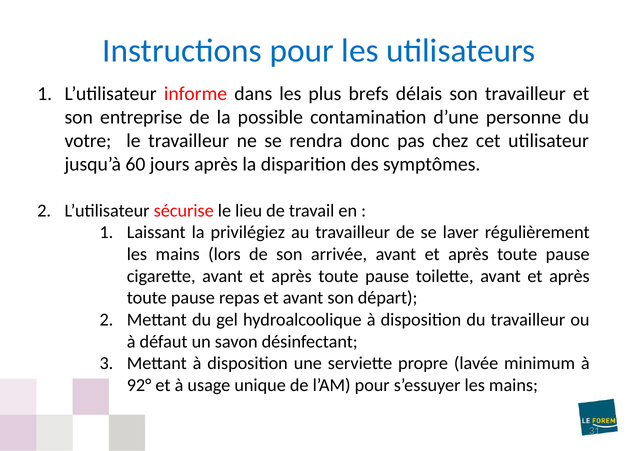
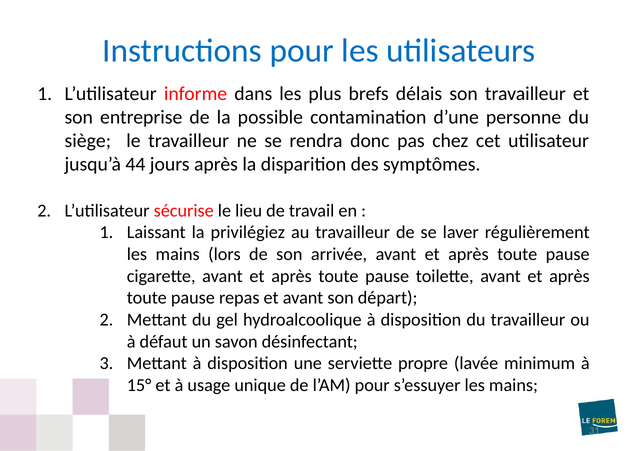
votre: votre -> siège (88, 141)
60: 60 -> 44 (135, 165)
92°: 92° -> 15° (139, 385)
